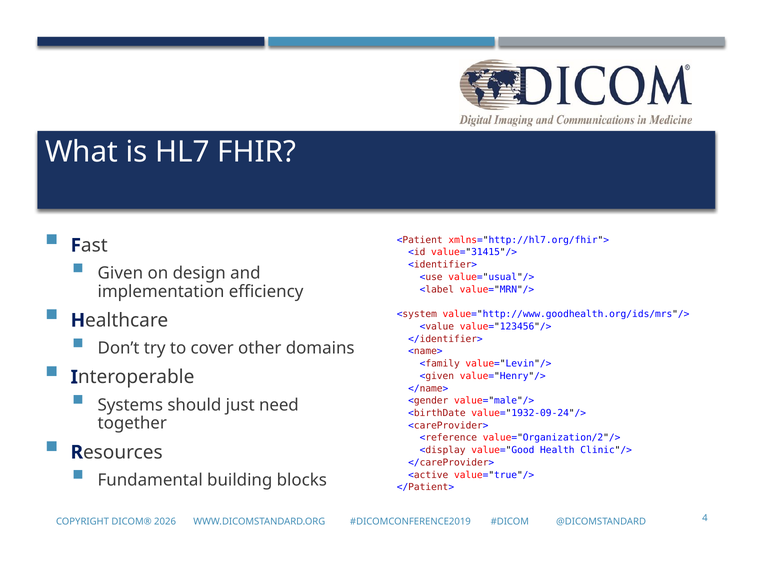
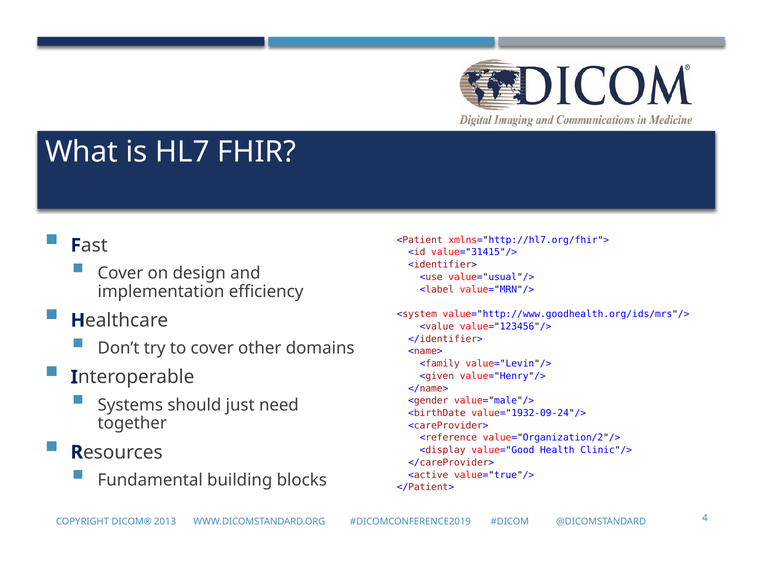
Given: Given -> Cover (120, 273)
2026: 2026 -> 2013 (165, 522)
